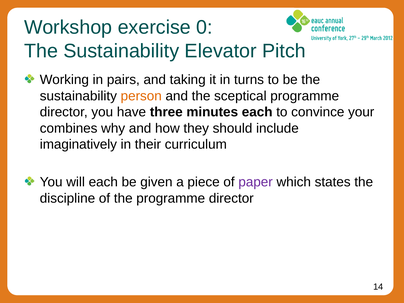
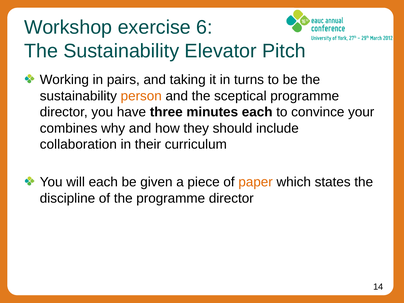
0: 0 -> 6 (205, 27)
imaginatively: imaginatively -> collaboration (78, 144)
paper colour: purple -> orange (256, 182)
